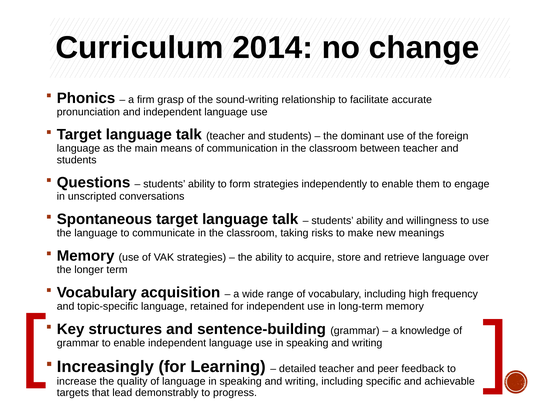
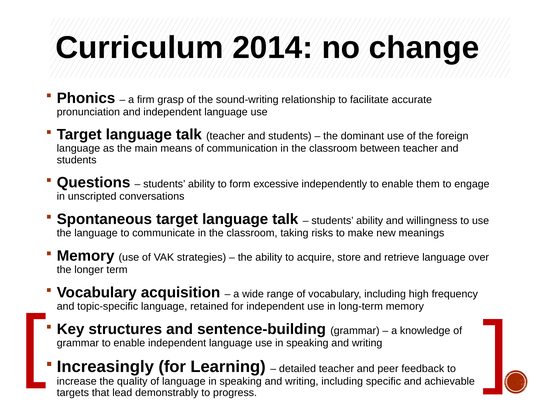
form strategies: strategies -> excessive (276, 184)
